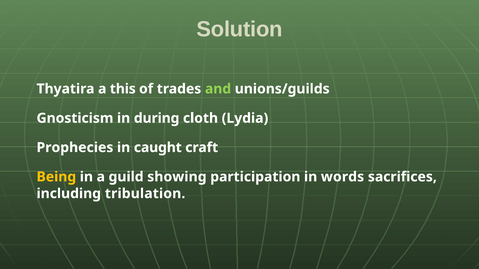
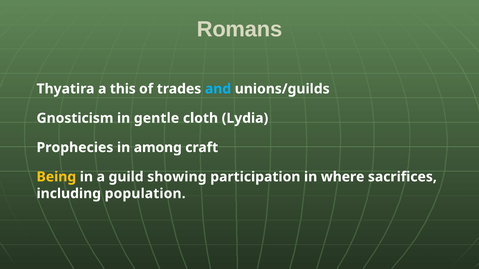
Solution: Solution -> Romans (240, 29)
and colour: light green -> light blue (218, 89)
during: during -> gentle (157, 118)
caught: caught -> among (158, 148)
words: words -> where (343, 177)
tribulation: tribulation -> population (145, 194)
